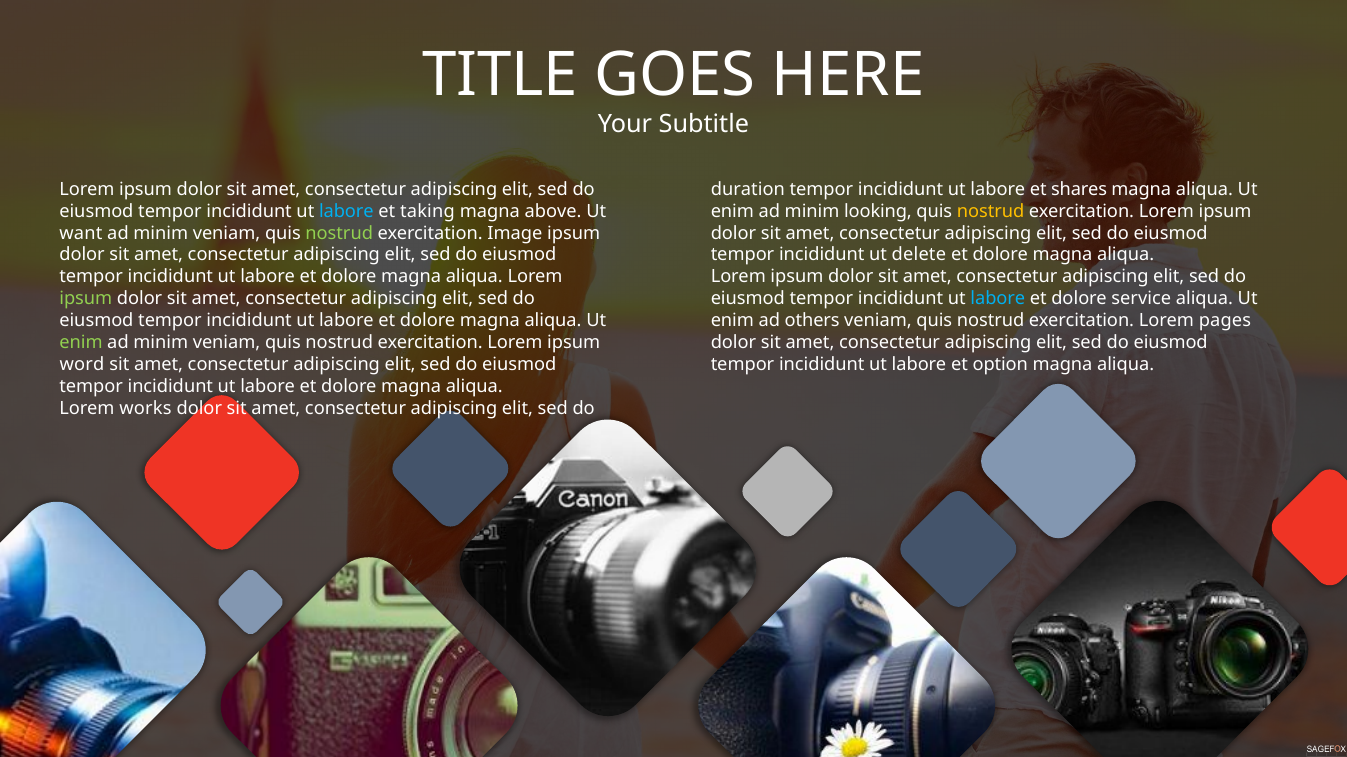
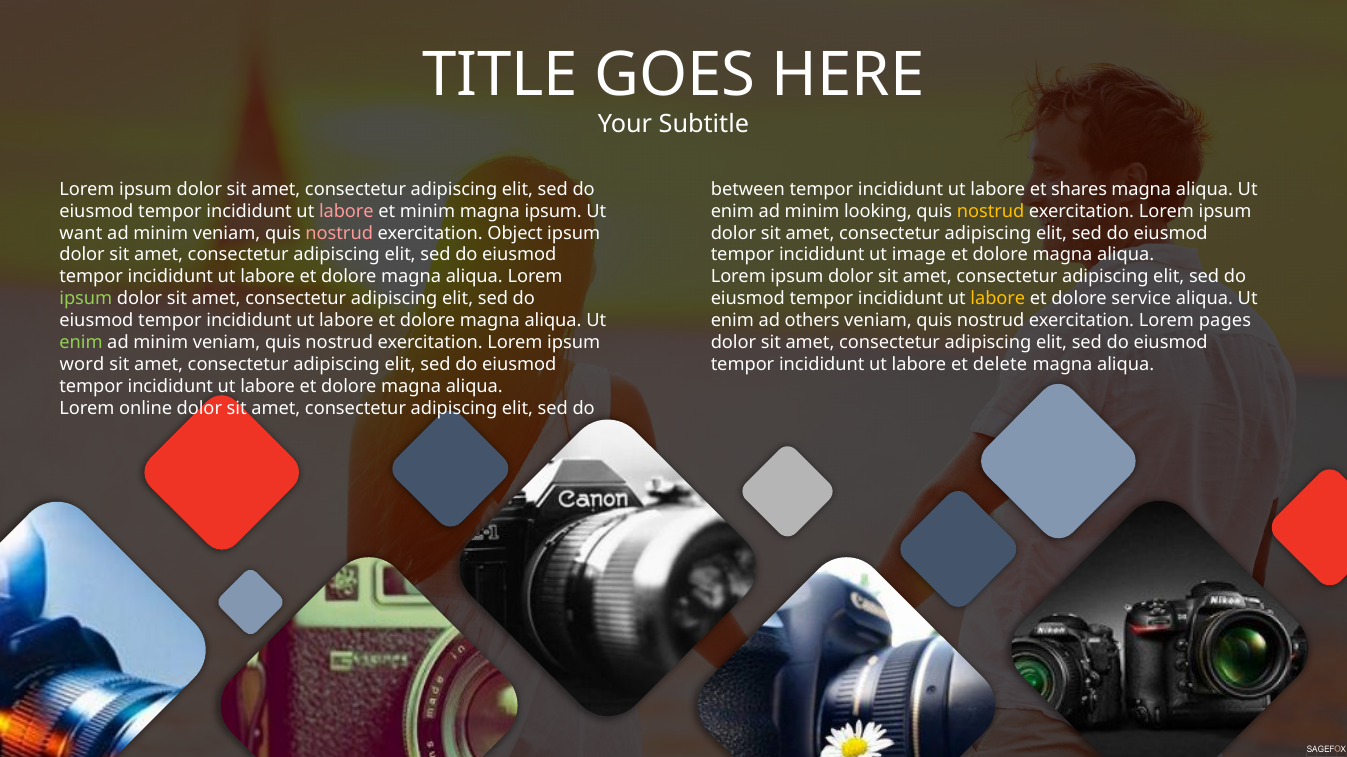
duration: duration -> between (748, 189)
labore colour: light blue -> pink (346, 211)
et taking: taking -> minim (428, 211)
magna above: above -> ipsum (553, 211)
nostrud colour: light green -> pink (339, 233)
Image: Image -> Object (515, 233)
delete: delete -> image (919, 255)
labore colour: light blue -> yellow (998, 299)
option: option -> delete (1000, 365)
works: works -> online (146, 409)
